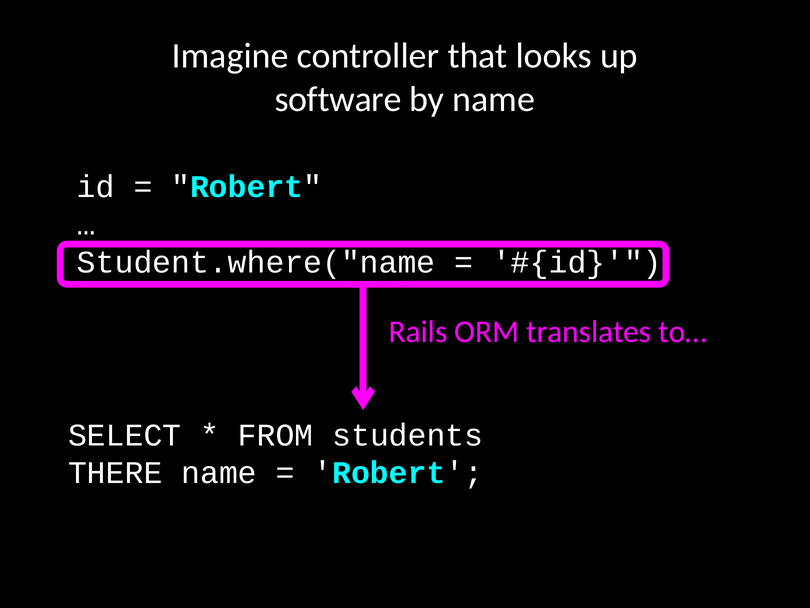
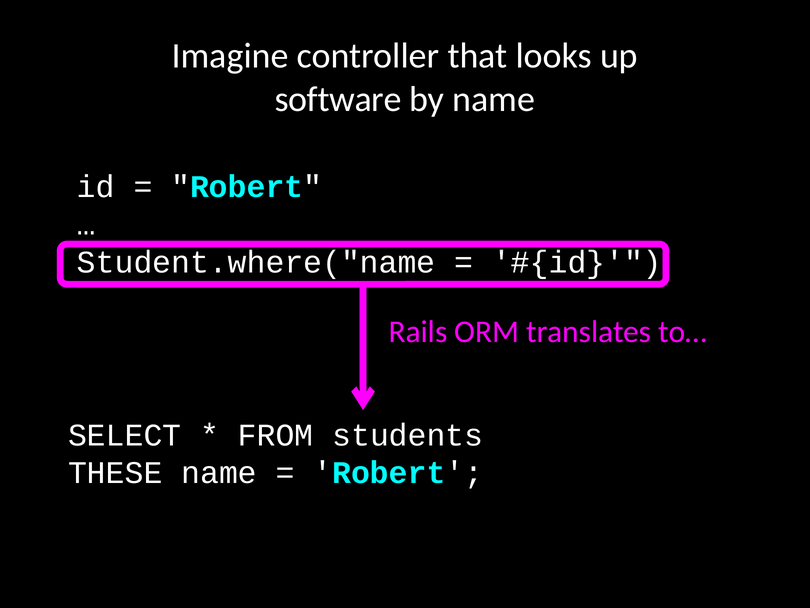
THERE: THERE -> THESE (115, 473)
